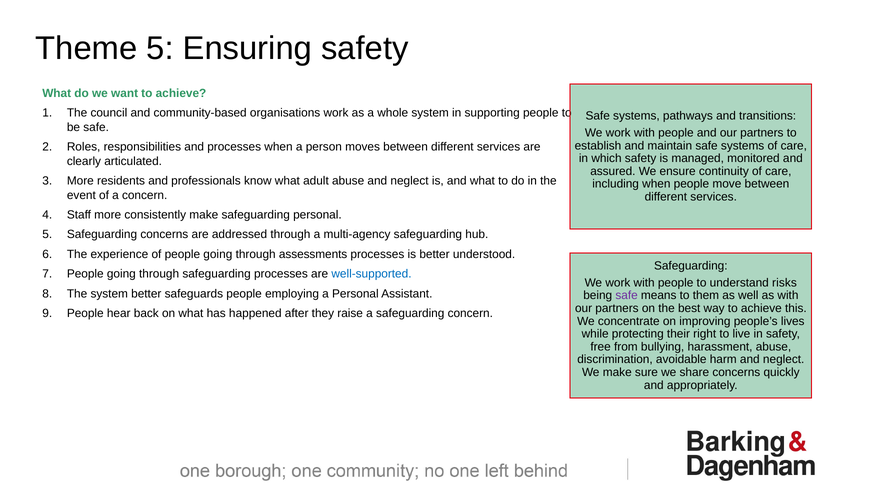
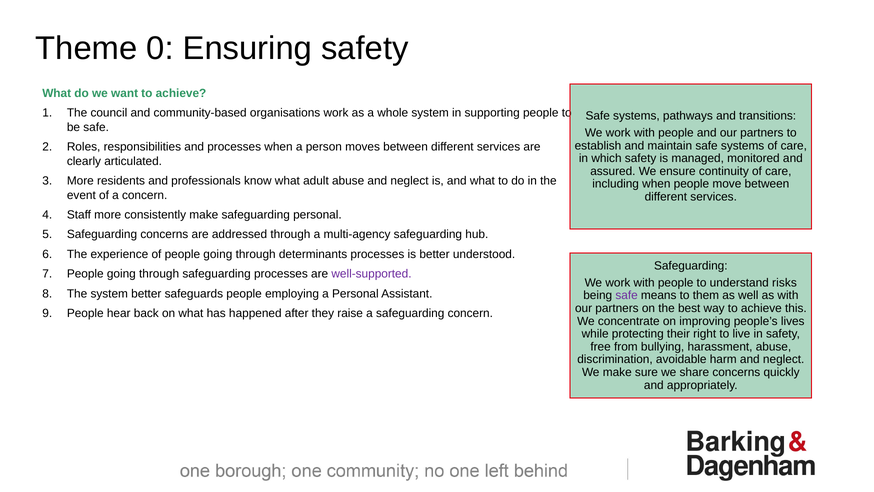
Theme 5: 5 -> 0 (160, 49)
assessments: assessments -> determinants (313, 254)
well-supported colour: blue -> purple (371, 274)
